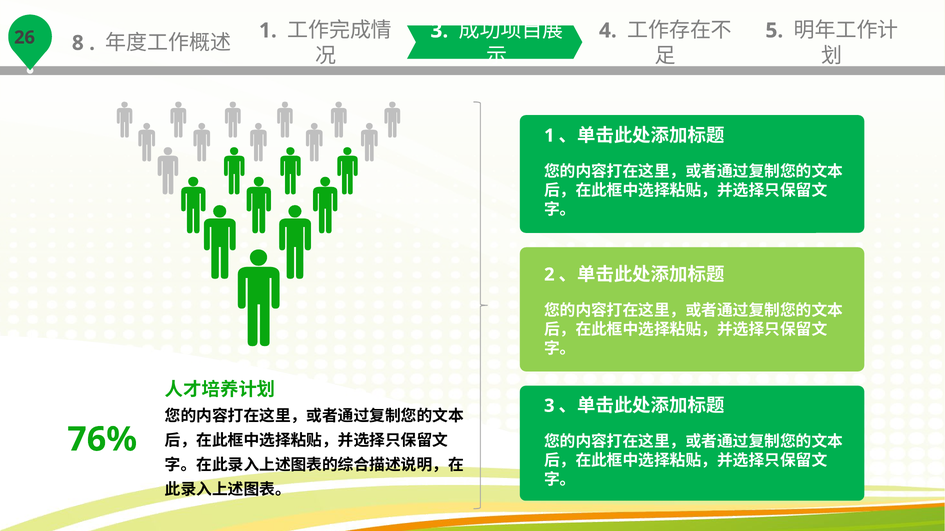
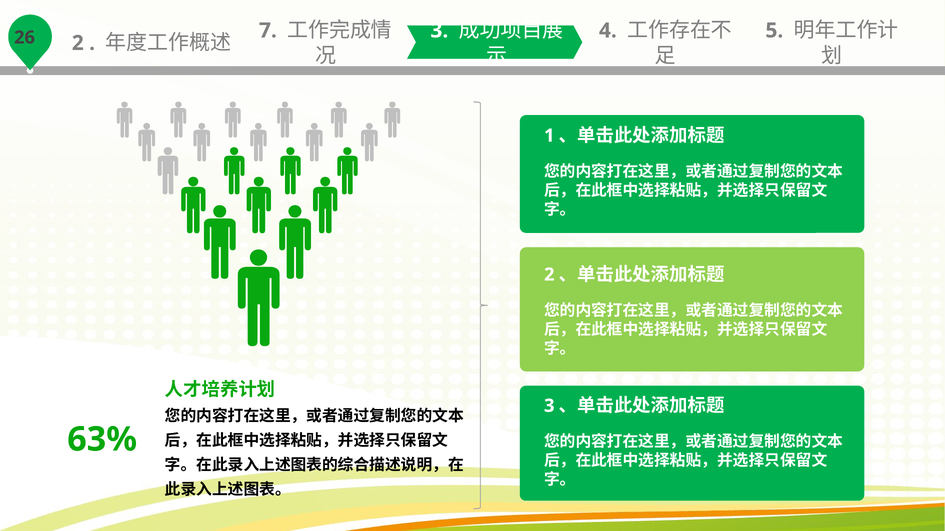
8: 8 -> 2 (78, 43)
1: 1 -> 7 (268, 31)
76%: 76% -> 63% (102, 440)
